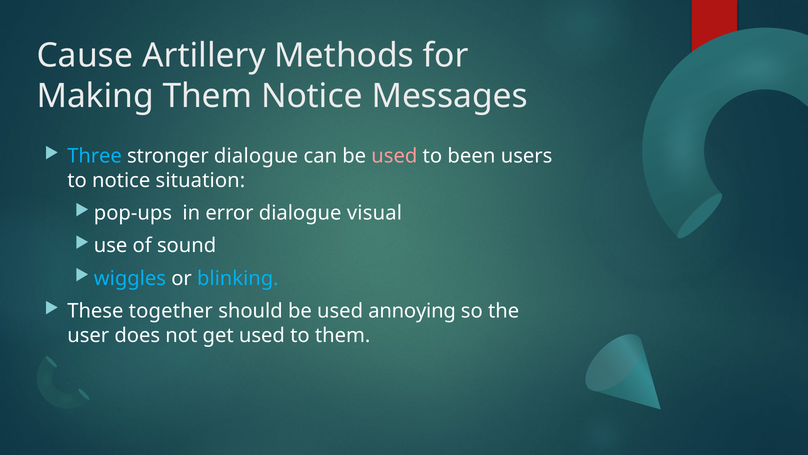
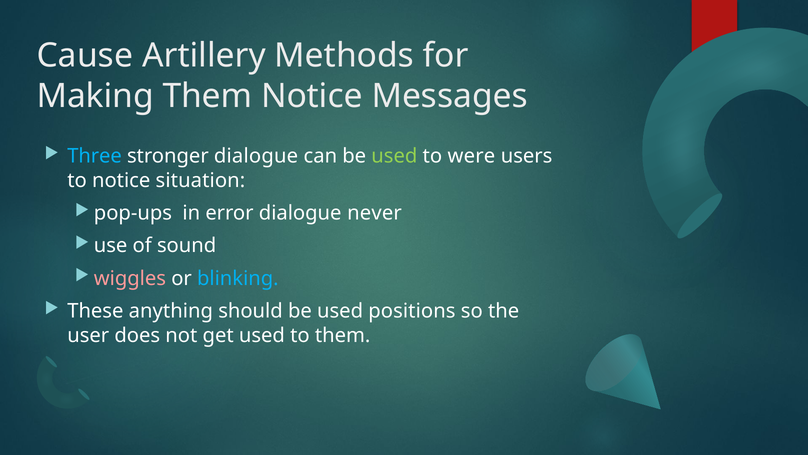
used colour: pink -> light green (394, 156)
been: been -> were (471, 156)
visual: visual -> never (374, 213)
wiggles colour: light blue -> pink (130, 278)
together: together -> anything (171, 311)
annoying: annoying -> positions (412, 311)
